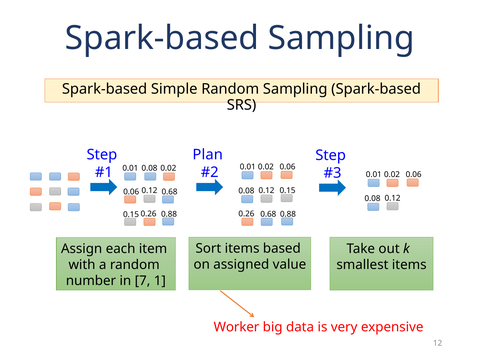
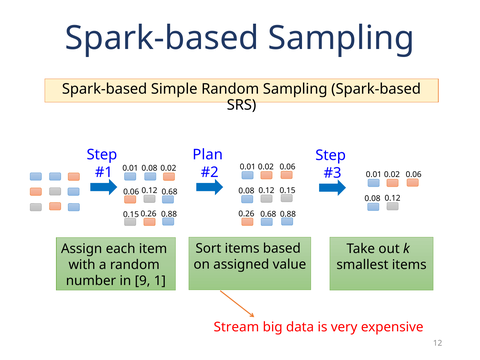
7: 7 -> 9 (143, 281)
Worker: Worker -> Stream (236, 327)
